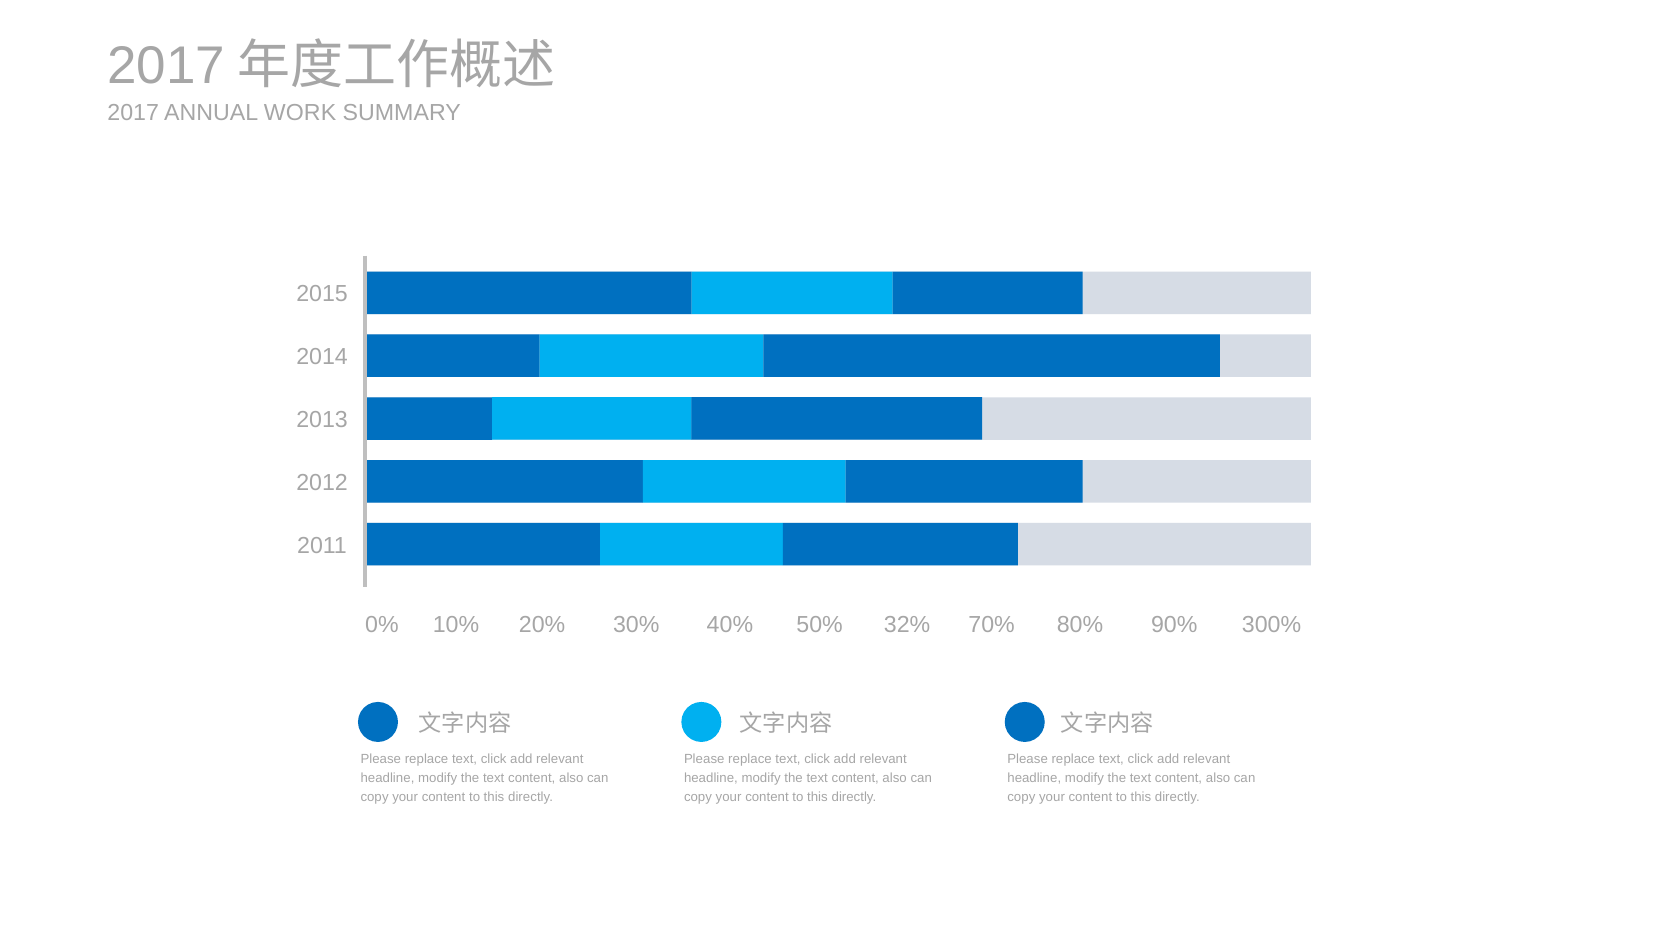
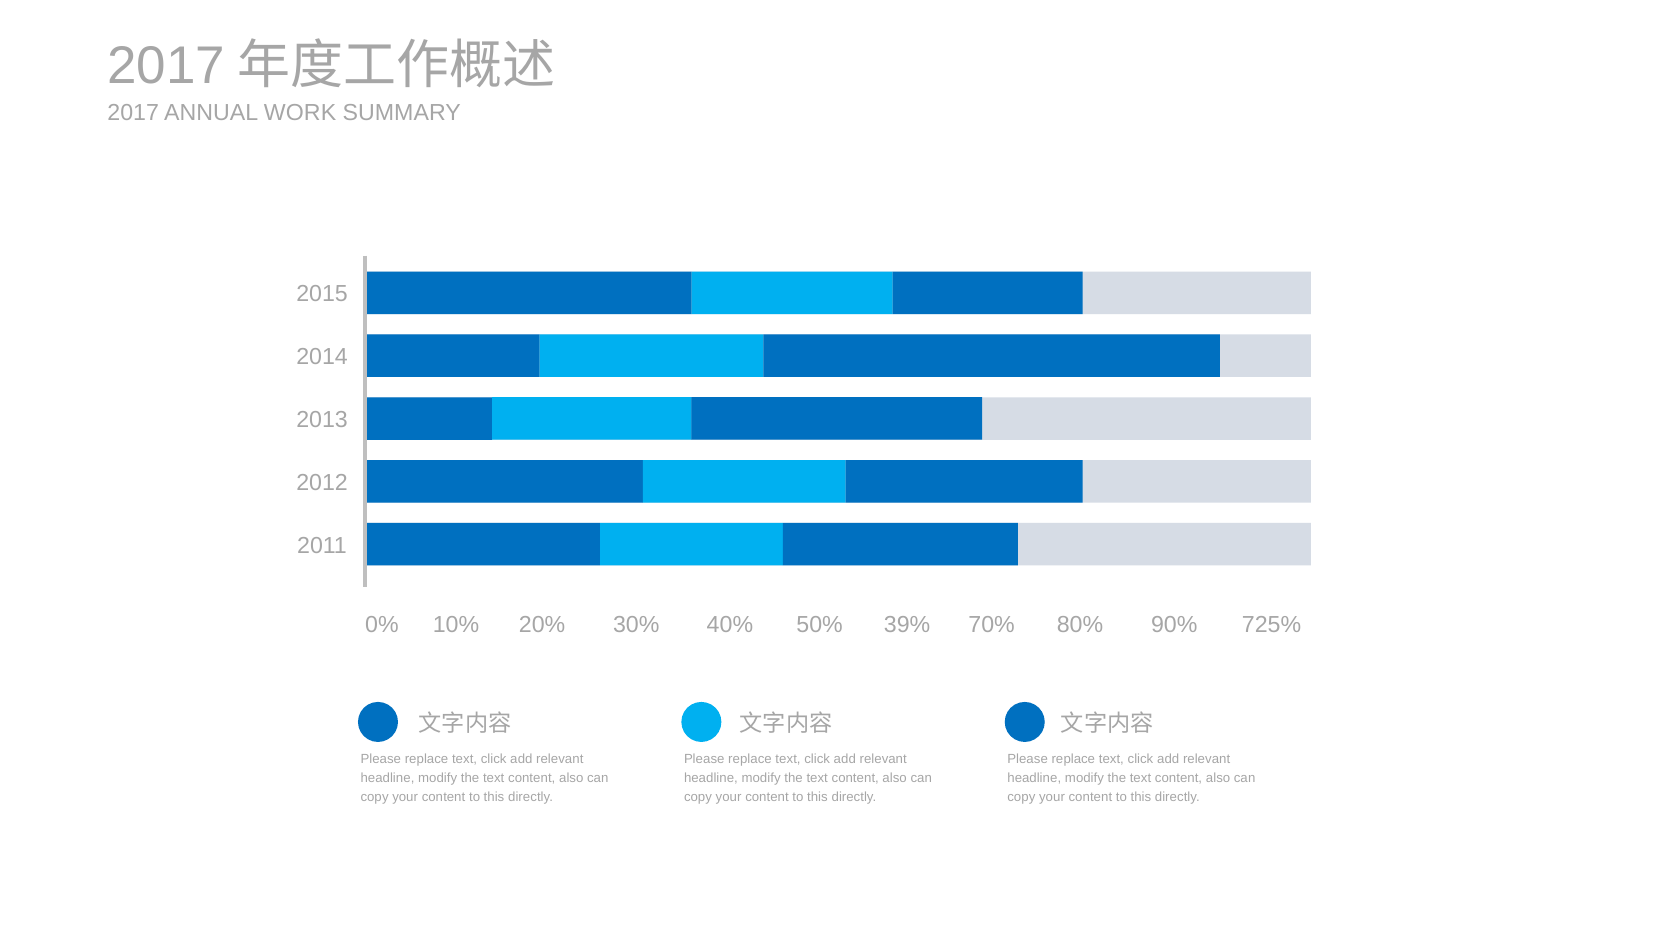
32%: 32% -> 39% (907, 625)
300%: 300% -> 725% (1272, 625)
